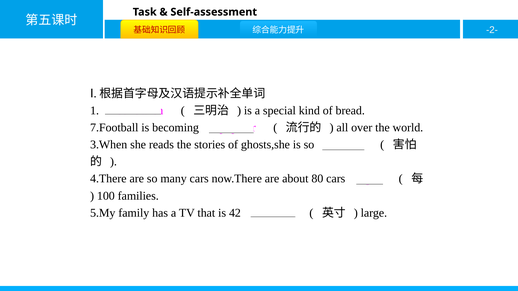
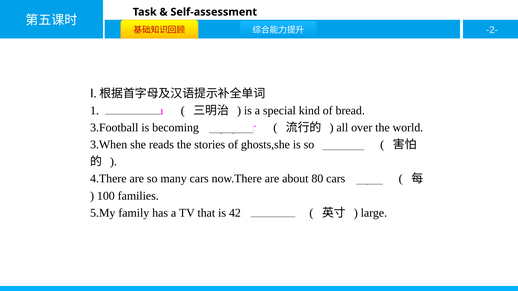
7.Football: 7.Football -> 3.Football (114, 128)
